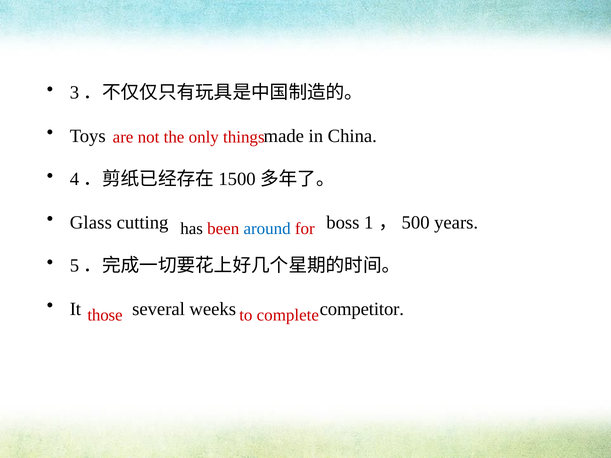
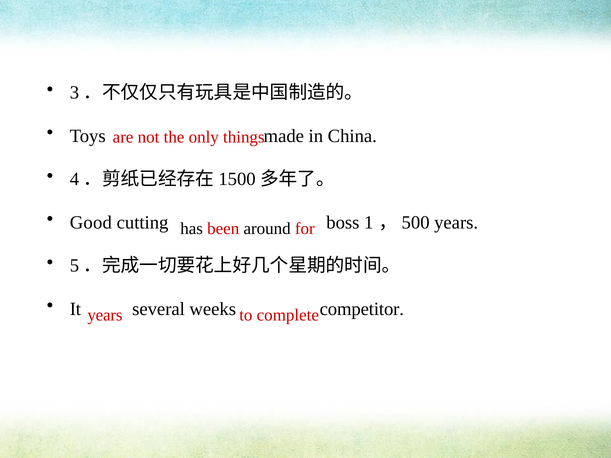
Glass: Glass -> Good (91, 223)
around colour: blue -> black (267, 229)
those: those -> years (105, 315)
